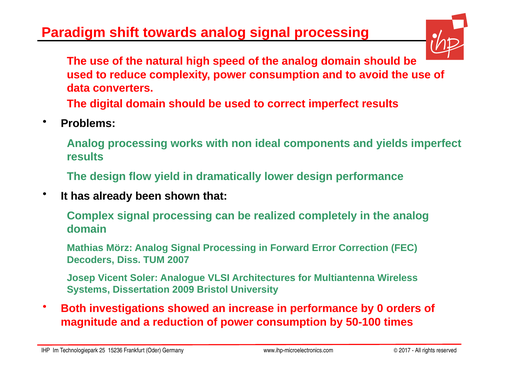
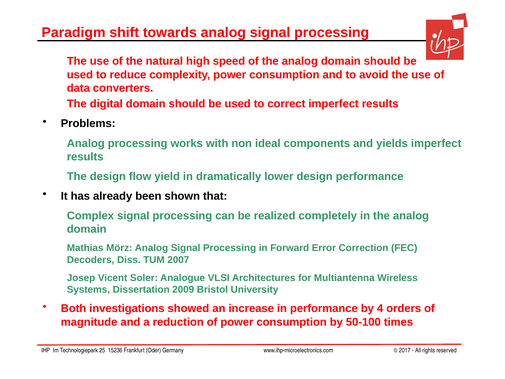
0: 0 -> 4 (380, 308)
